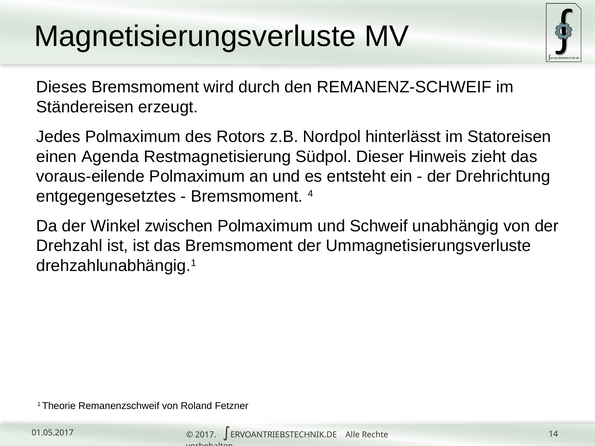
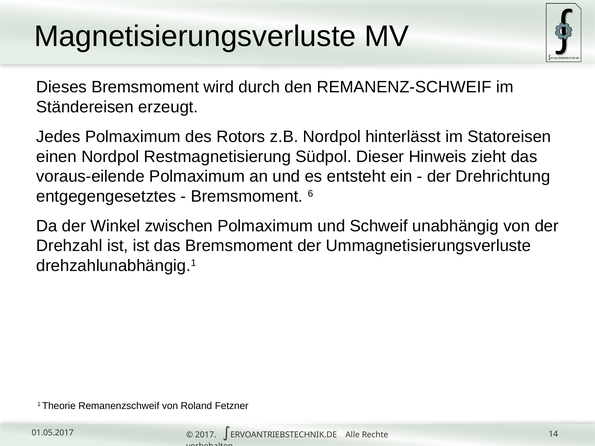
einen Agenda: Agenda -> Nordpol (110, 157)
4: 4 -> 6 (310, 194)
